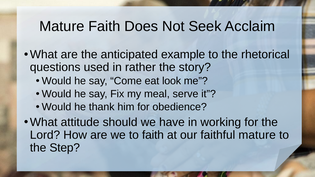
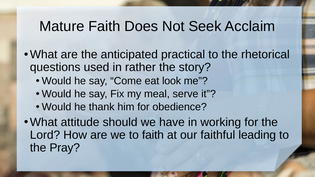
example: example -> practical (183, 55)
faithful mature: mature -> leading (257, 135)
Step: Step -> Pray (65, 148)
